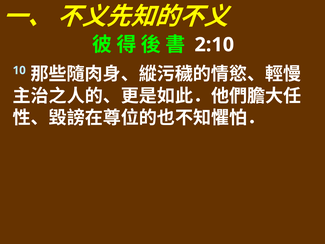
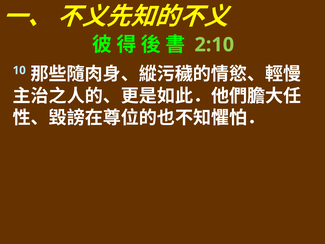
2:10 colour: white -> light green (214, 45)
